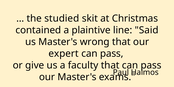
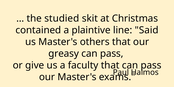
wrong: wrong -> others (95, 42)
expert: expert -> greasy (64, 54)
